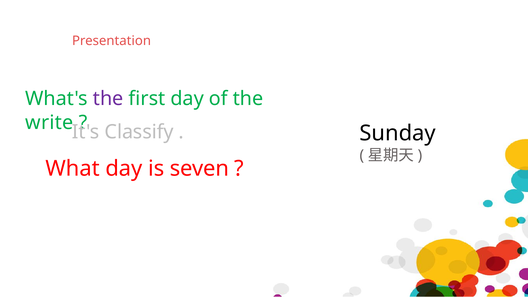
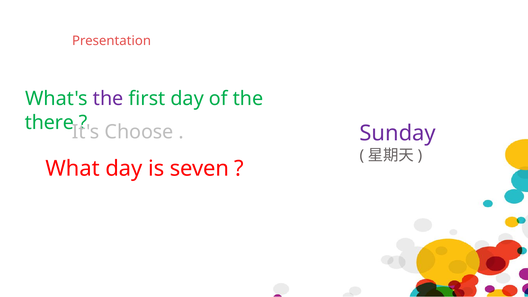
write: write -> there (49, 122)
Classify: Classify -> Choose (139, 132)
Sunday colour: black -> purple (398, 133)
